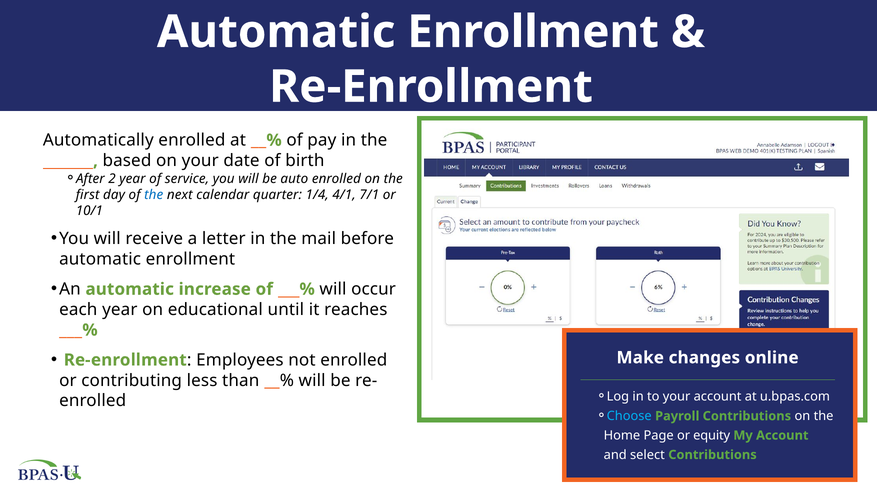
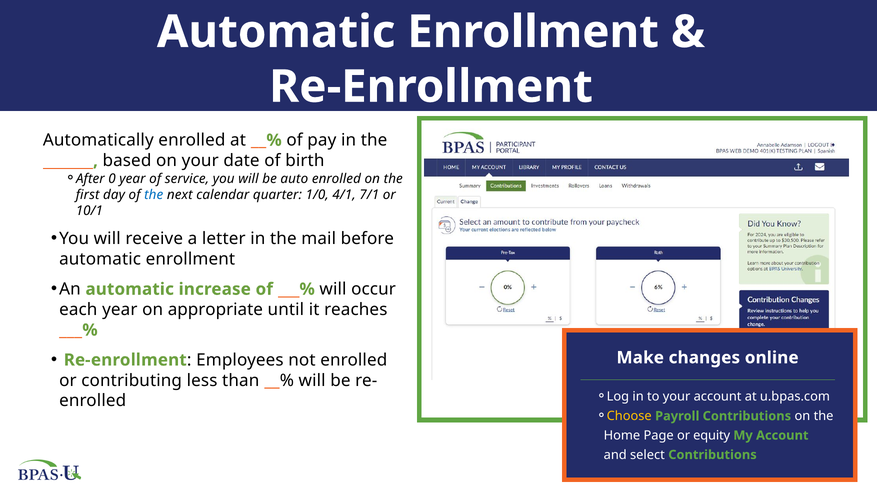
2: 2 -> 0 (112, 179)
1/4: 1/4 -> 1/0 (317, 195)
educational: educational -> appropriate (215, 310)
Choose colour: light blue -> yellow (629, 416)
